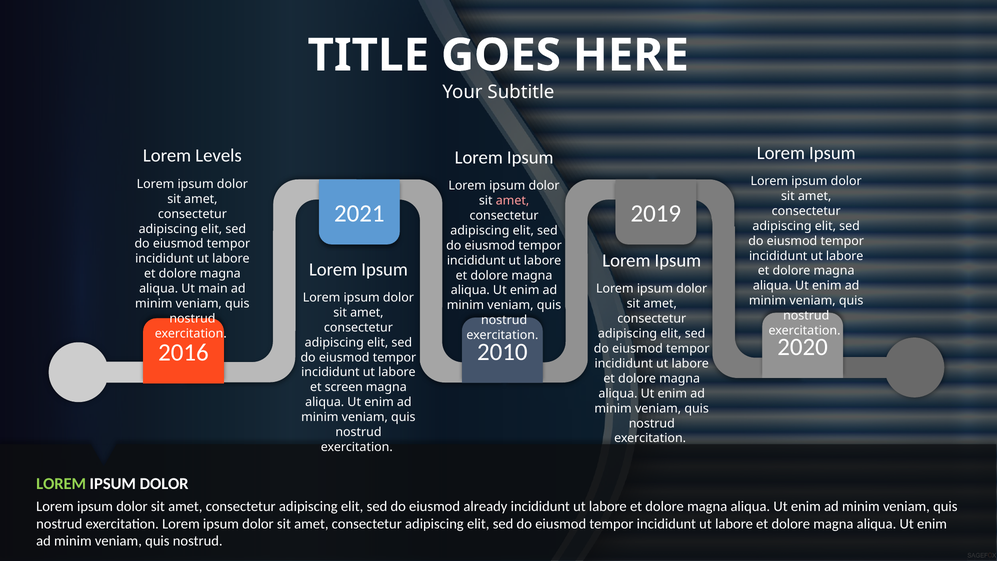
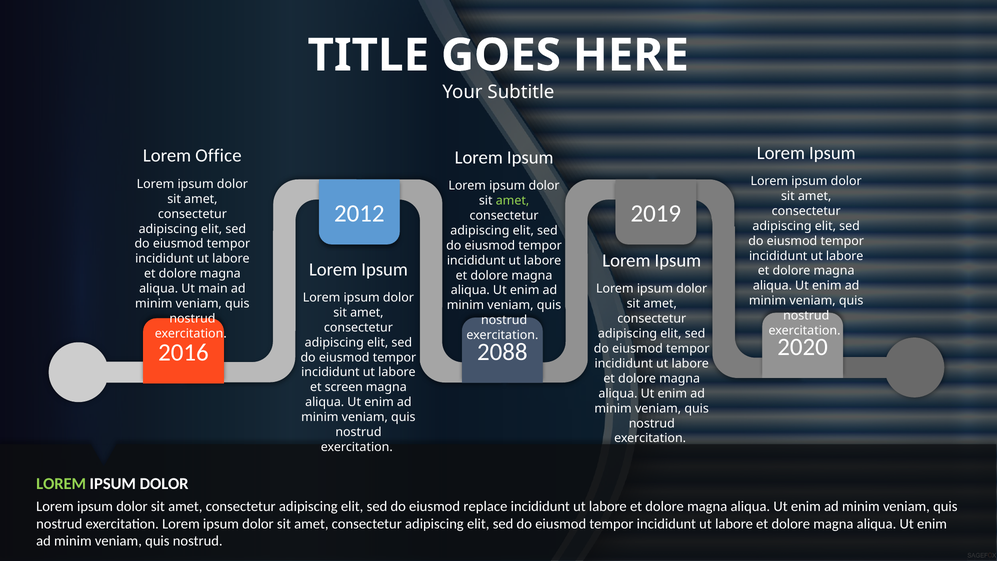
Levels: Levels -> Office (218, 156)
amet colour: pink -> light green (512, 201)
2021: 2021 -> 2012 (359, 214)
2010: 2010 -> 2088 (502, 352)
already: already -> replace (485, 506)
